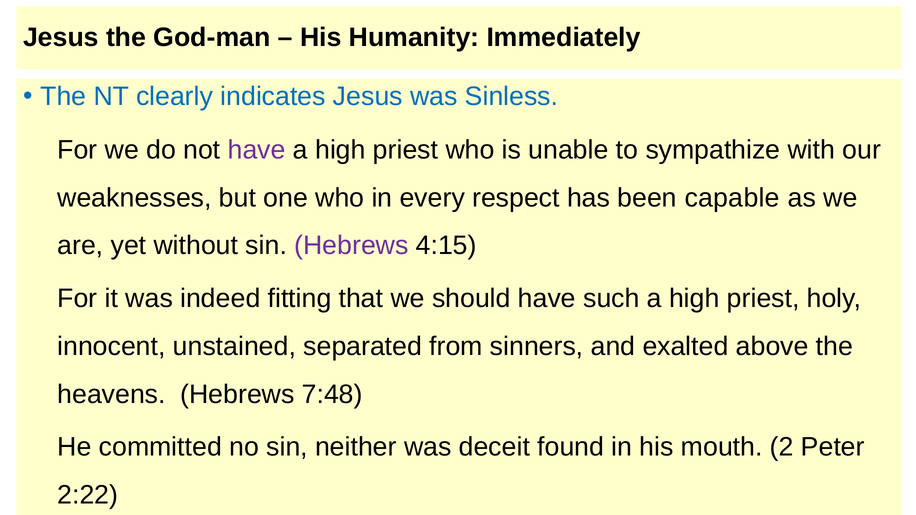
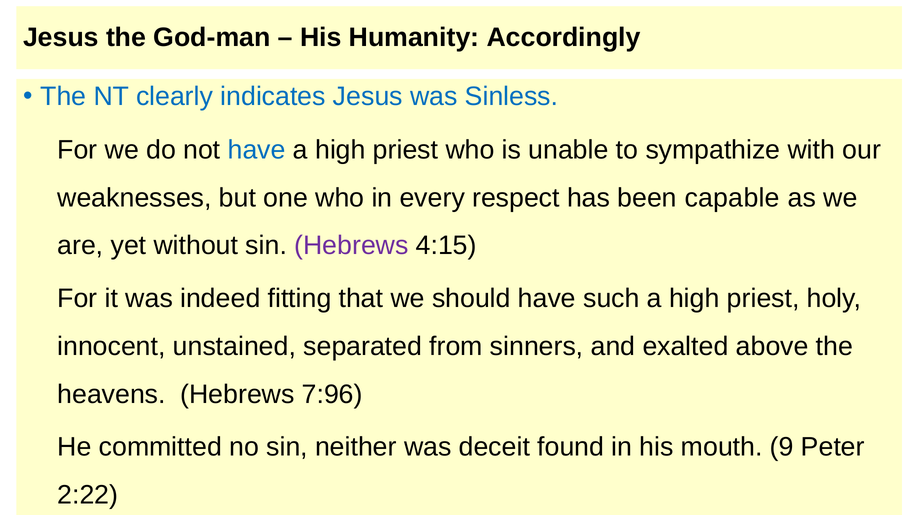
Immediately: Immediately -> Accordingly (564, 38)
have colour: purple -> blue (257, 150)
7:48: 7:48 -> 7:96 (332, 395)
2: 2 -> 9 (782, 447)
